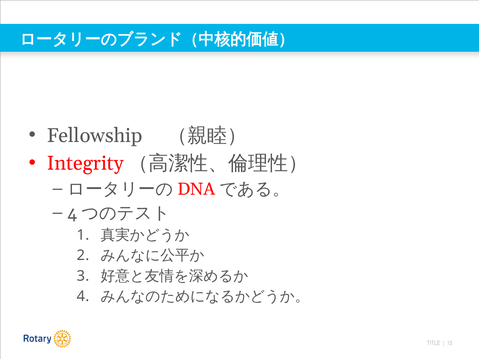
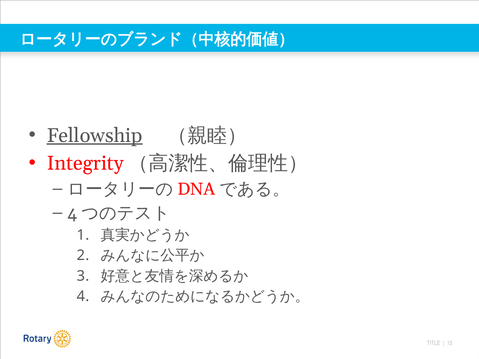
Fellowship underline: none -> present (95, 136)
